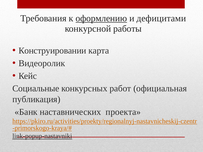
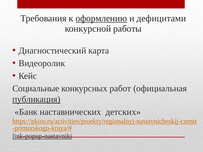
Конструировании: Конструировании -> Диагностический (52, 51)
публикация underline: none -> present (36, 99)
проекта: проекта -> детских (123, 112)
